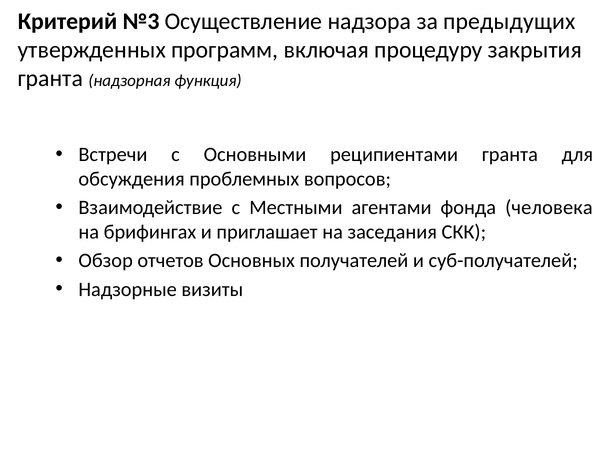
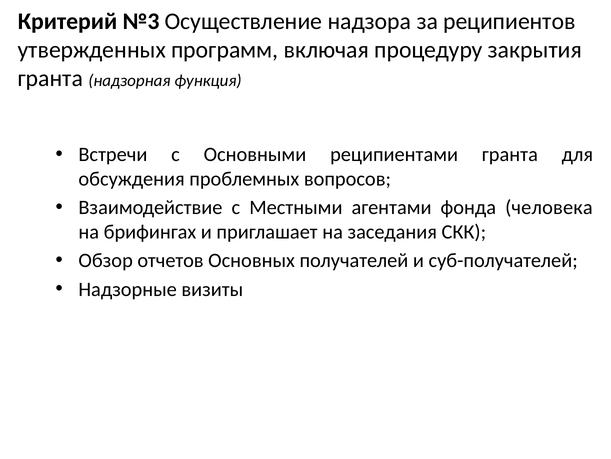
предыдущих: предыдущих -> реципиентов (509, 21)
